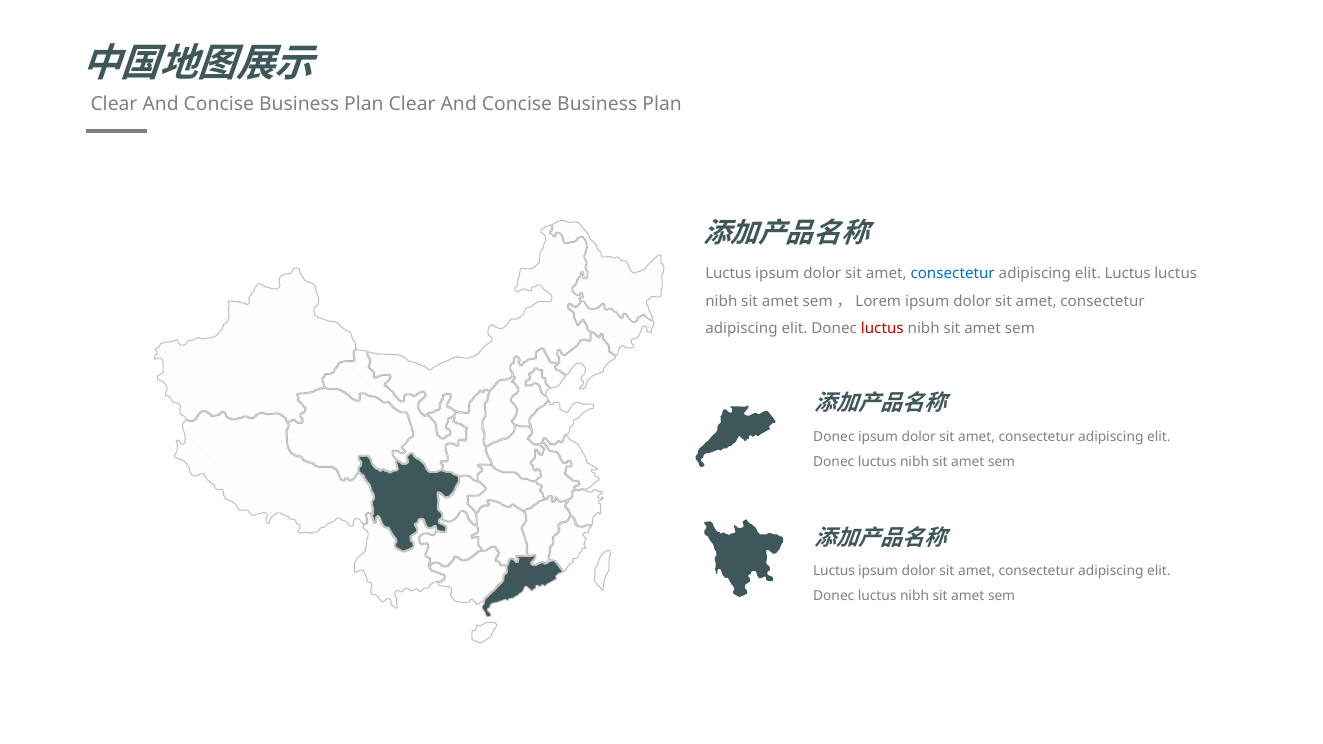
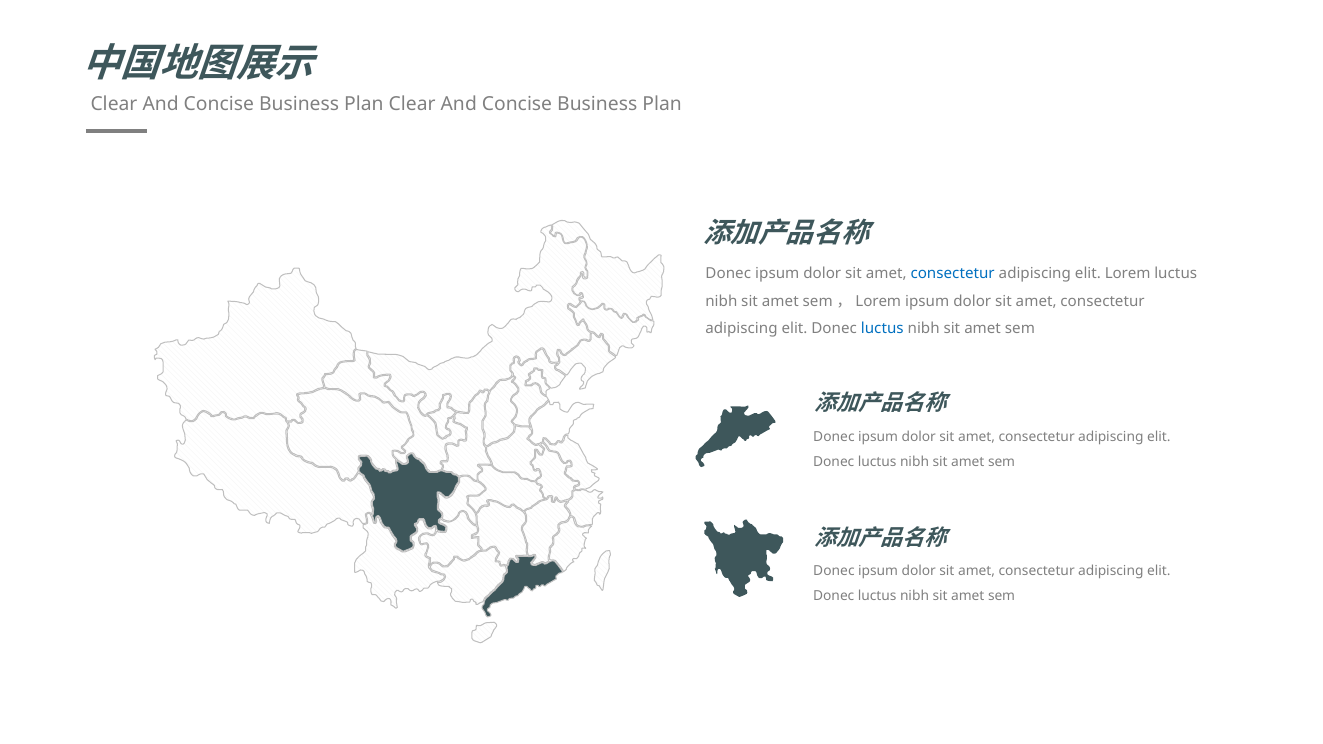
Luctus: Luctus -> Donec (728, 274)
elit Luctus: Luctus -> Lorem (1128, 274)
luctus colour: red -> blue (882, 329)
Luctus: Luctus -> Donec (834, 572)
